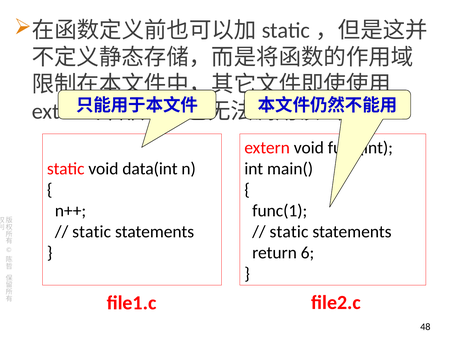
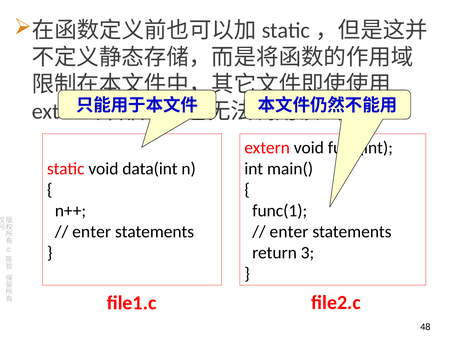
static: static -> enter (92, 231)
static: static -> enter (289, 231)
6: 6 -> 3 (307, 252)
